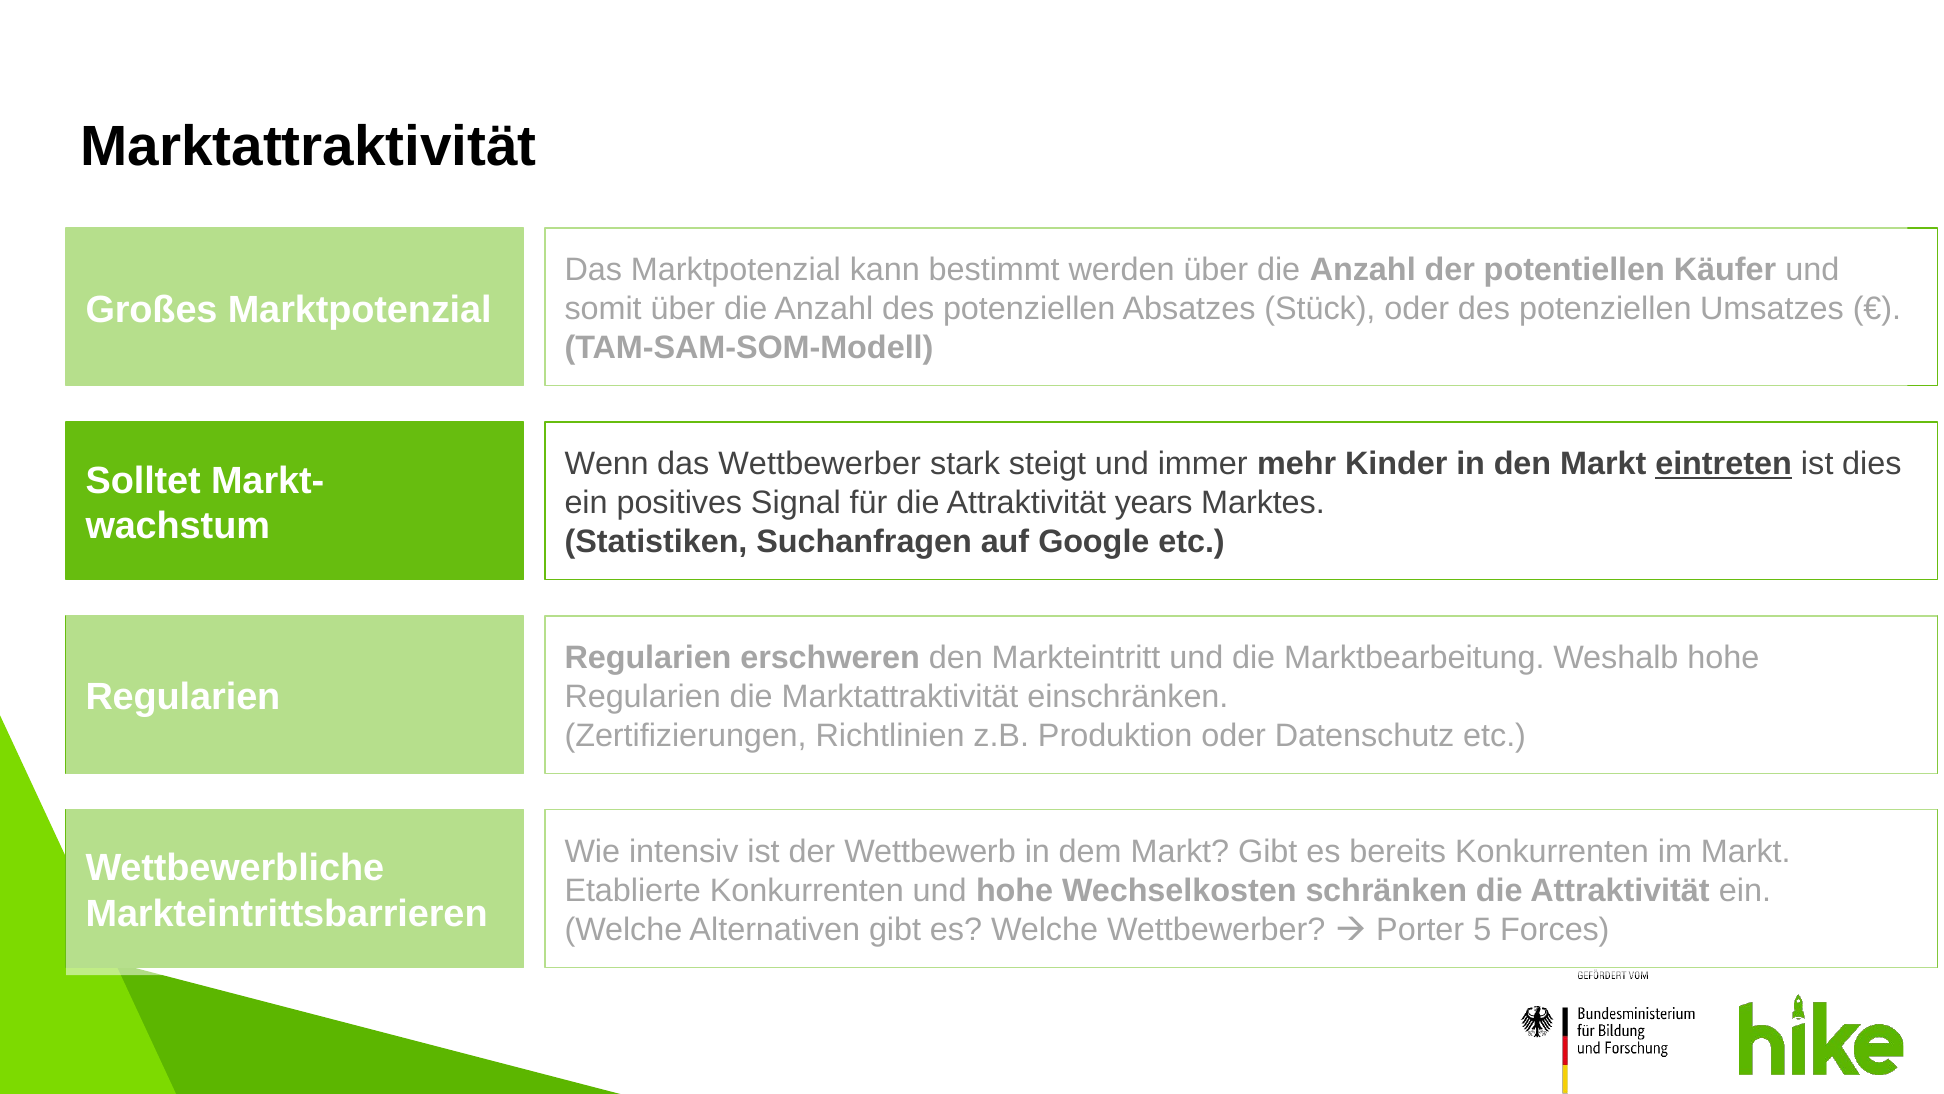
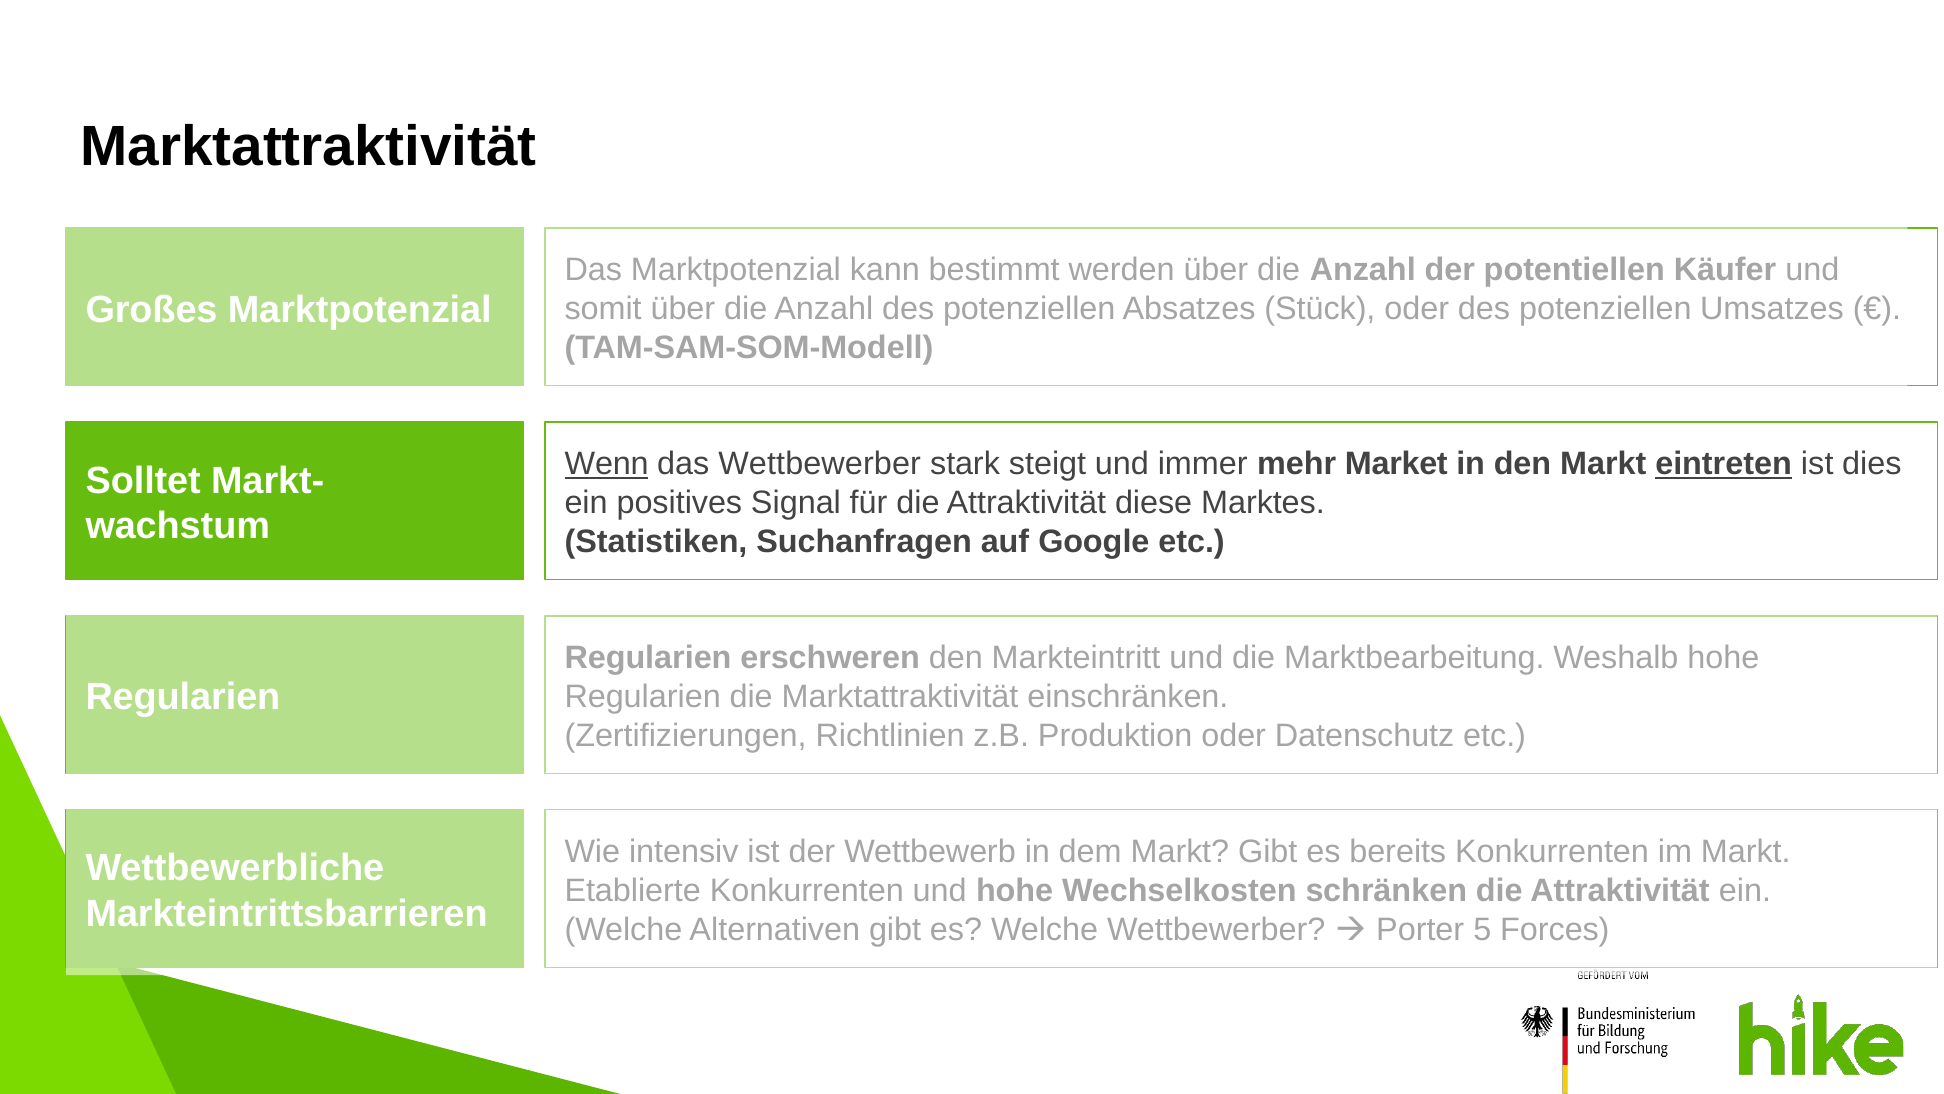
Wenn underline: none -> present (607, 464)
Kinder: Kinder -> Market (1396, 464)
years: years -> diese (1154, 503)
